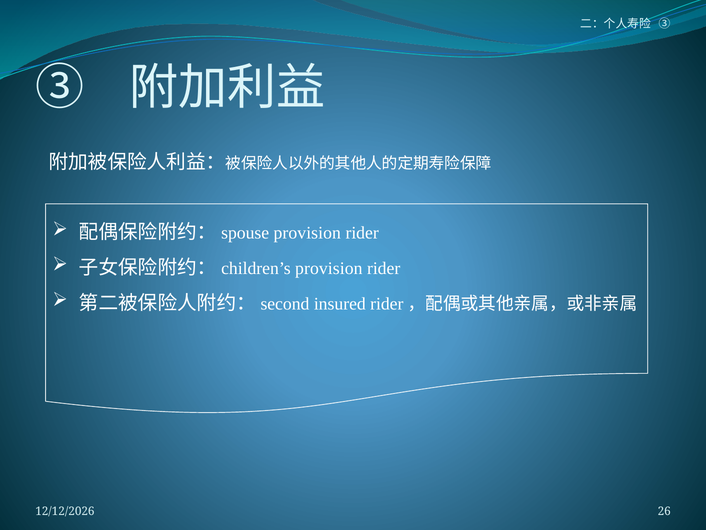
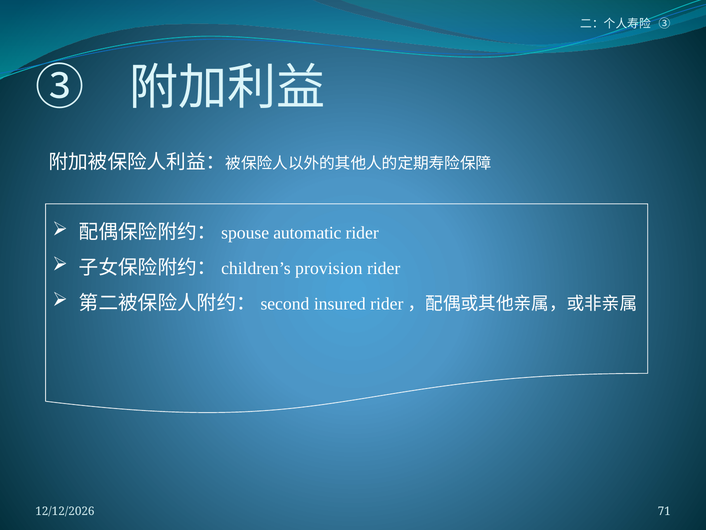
provision: provision -> automatic (307, 233)
26: 26 -> 71 (664, 511)
